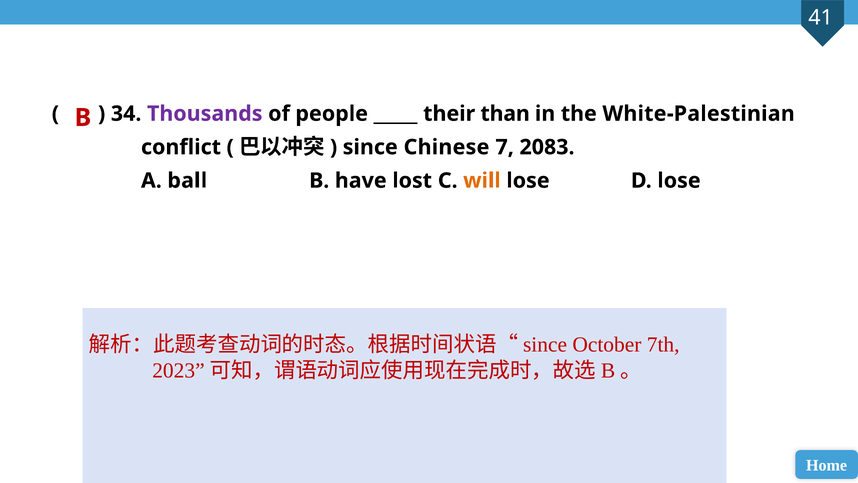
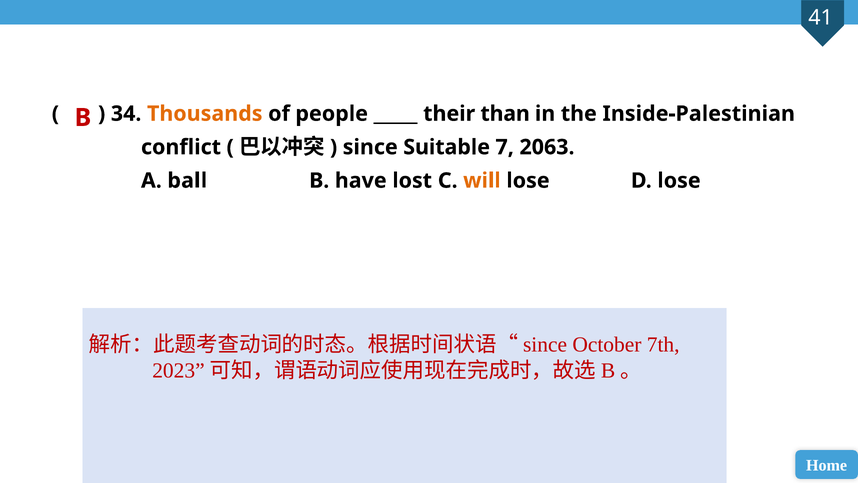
Thousands colour: purple -> orange (205, 114)
White-Palestinian: White-Palestinian -> Inside-Palestinian (699, 114)
Chinese: Chinese -> Suitable (447, 147)
2083: 2083 -> 2063 (547, 147)
